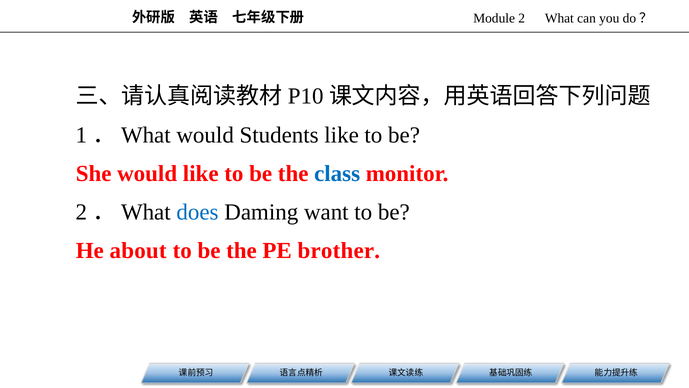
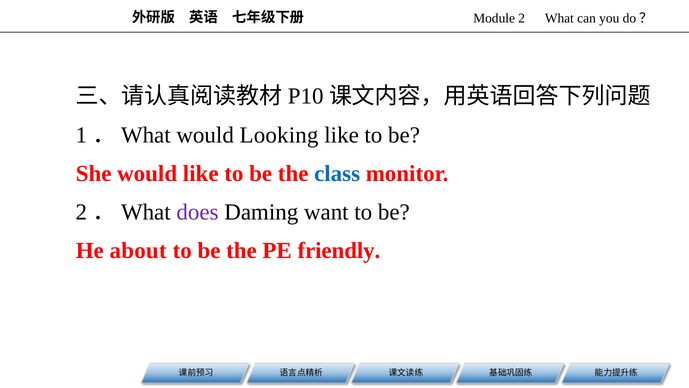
Students: Students -> Looking (279, 135)
does colour: blue -> purple (198, 212)
brother: brother -> friendly (339, 250)
